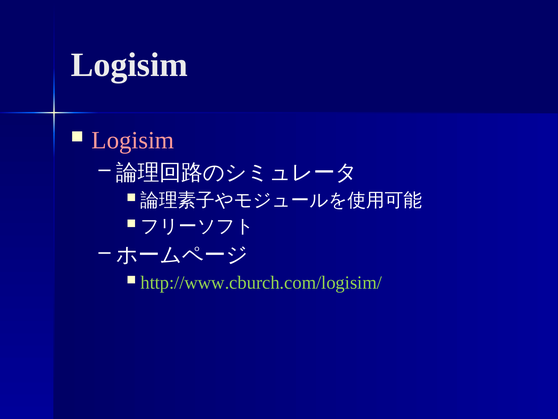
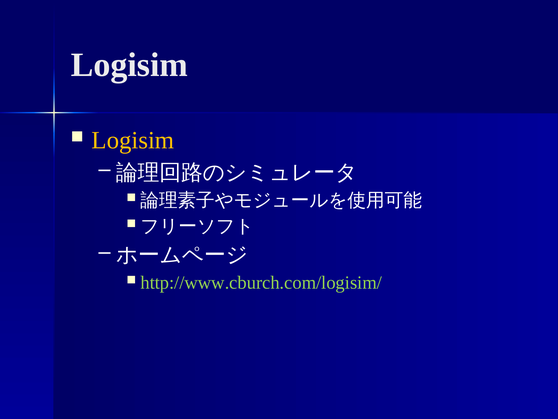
Logisim colour: pink -> yellow (133, 140)
